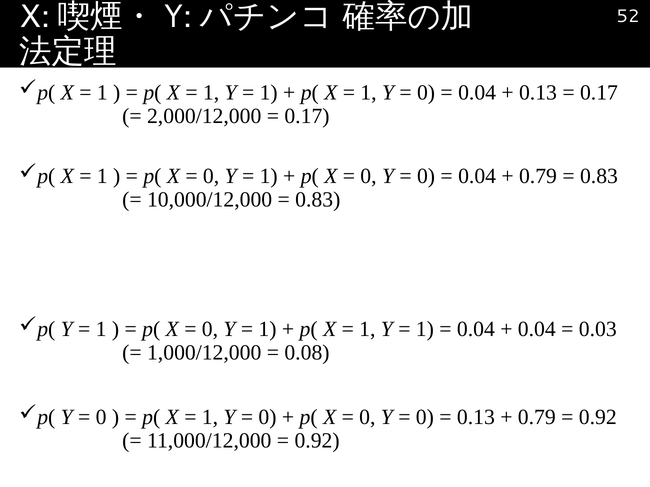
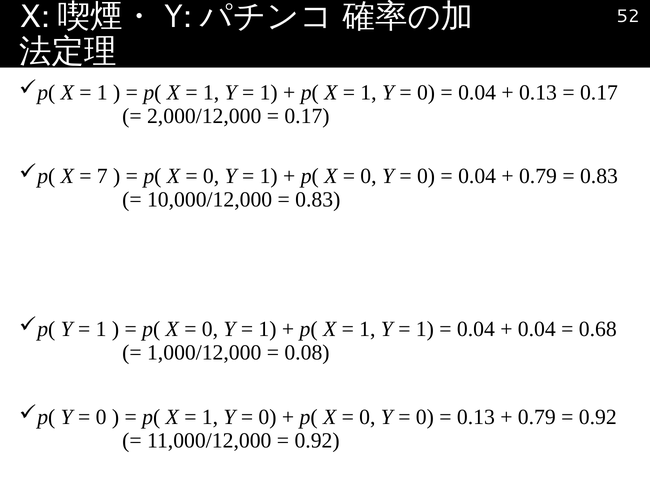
1: 1 -> 7 (102, 176)
0.03: 0.03 -> 0.68 (598, 329)
